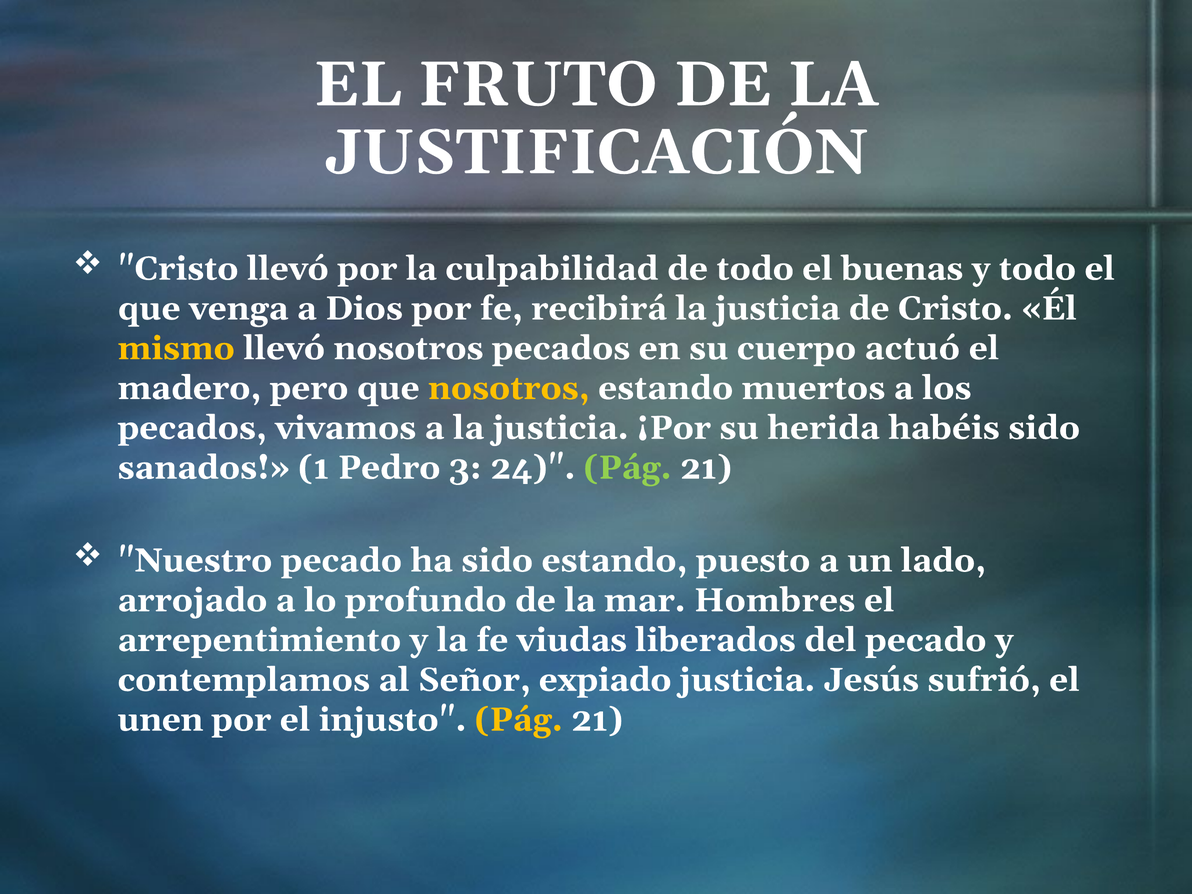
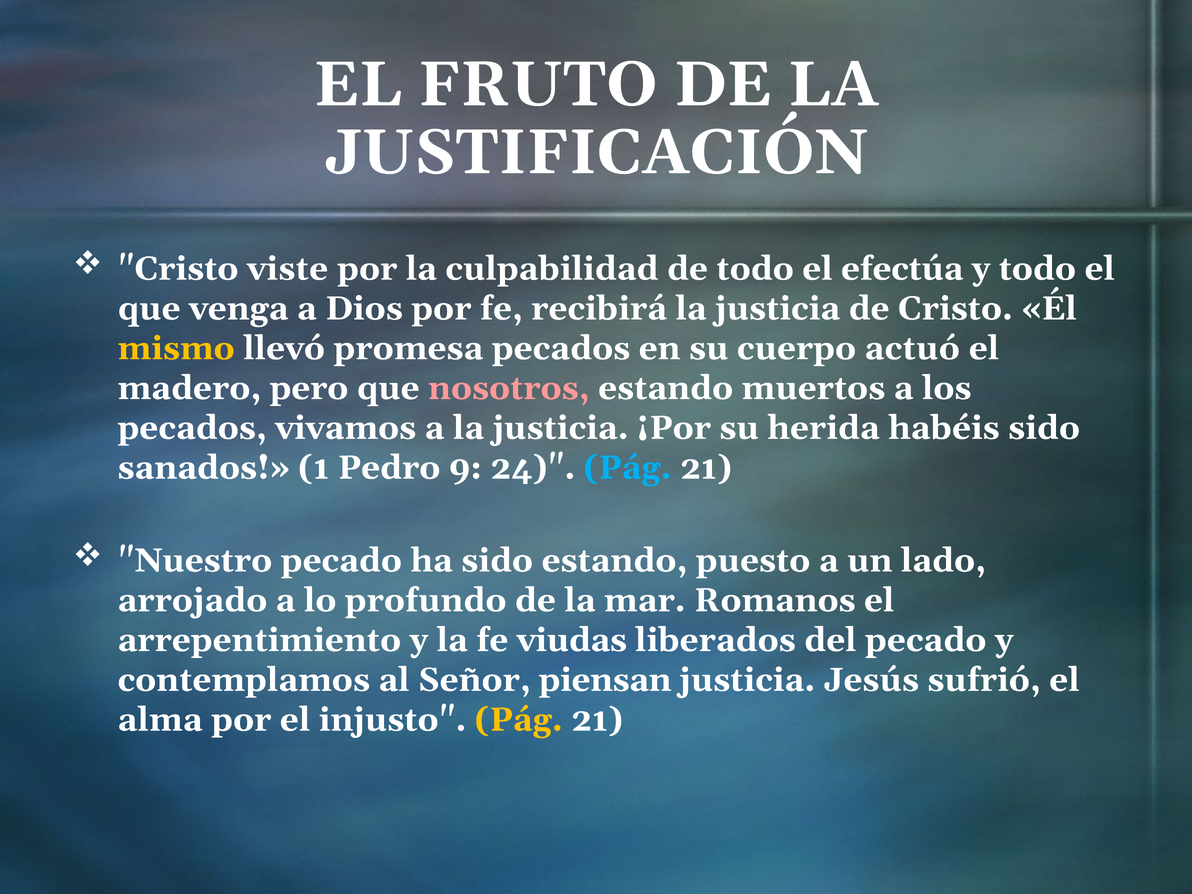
Cristo llevó: llevó -> viste (288, 269)
buenas: buenas -> efectúa (902, 269)
llevó nosotros: nosotros -> promesa (408, 348)
nosotros colour: yellow -> pink (509, 388)
3: 3 -> 9 (466, 468)
Pág colour: light green -> light blue (628, 468)
Hombres: Hombres -> Romanos (775, 600)
expiado: expiado -> piensan (605, 680)
unen: unen -> alma (160, 720)
